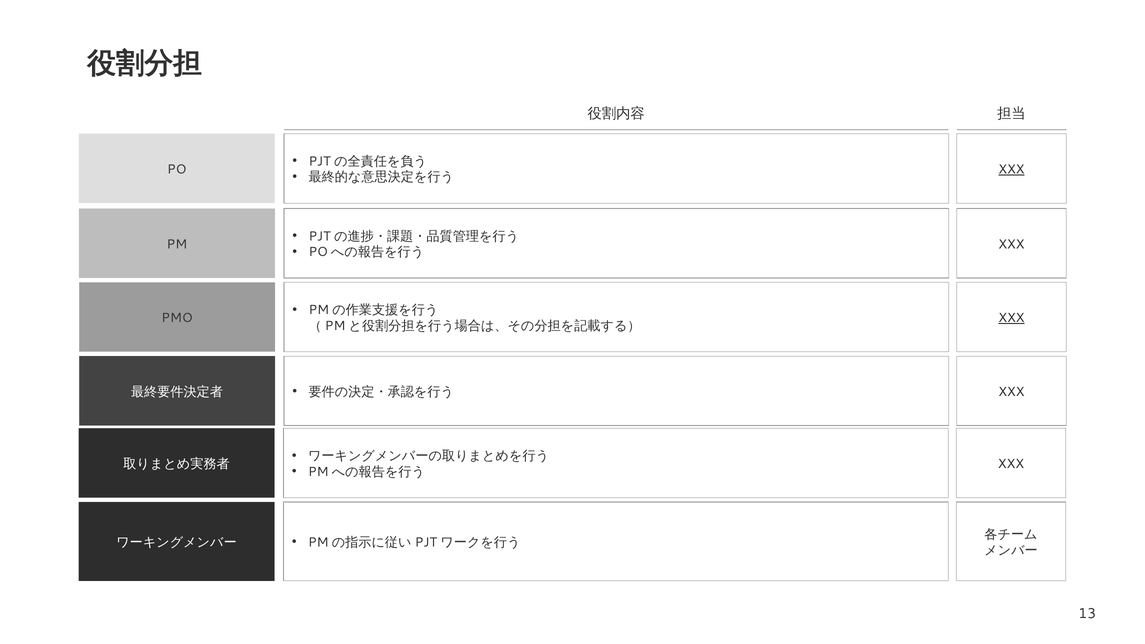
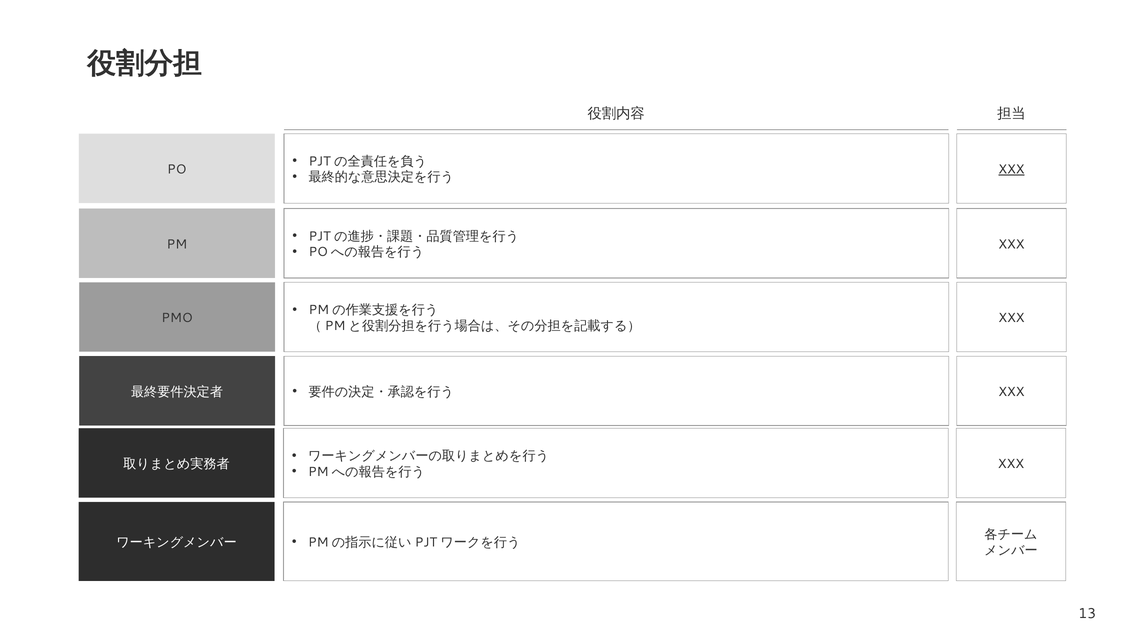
XXX underline: present -> none (1011, 318)
